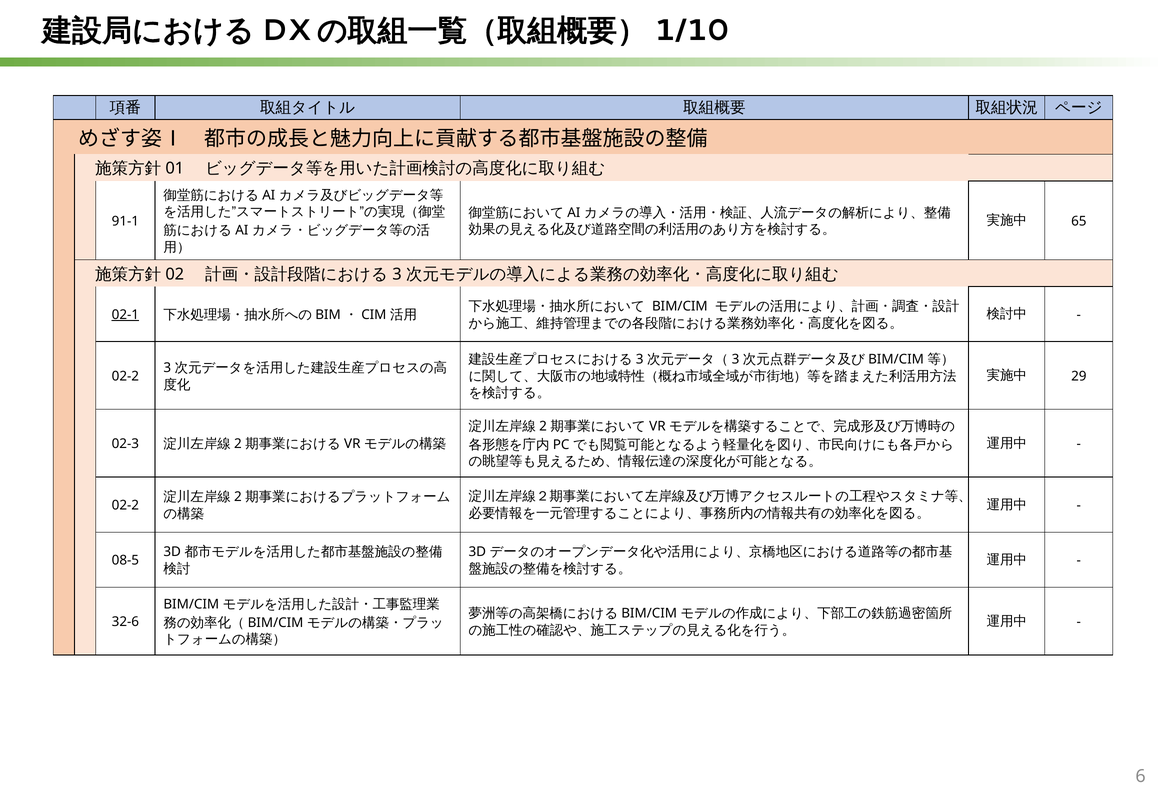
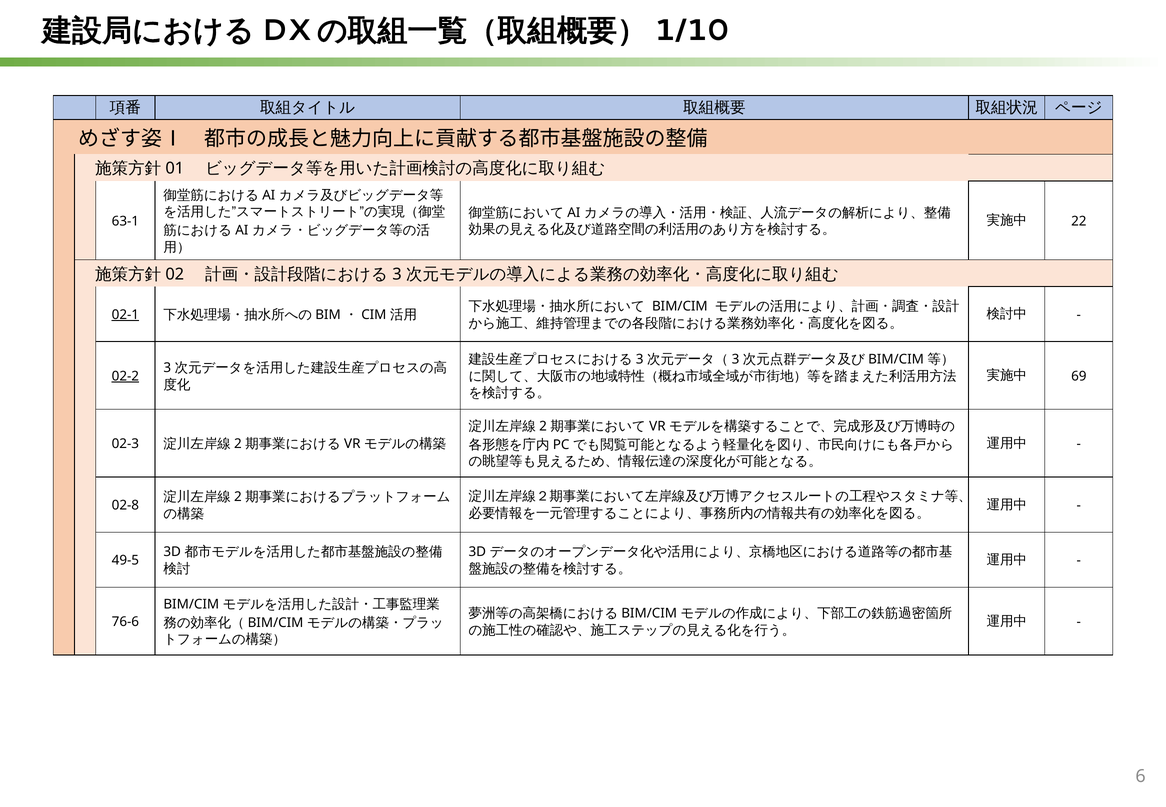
65: 65 -> 22 (1079, 221)
91-1: 91-1 -> 63-1 (125, 221)
29: 29 -> 69 (1079, 376)
02-2 underline: none -> present (125, 376)
02-2: 02-2 -> 02-8 (125, 506)
08-5: 08-5 -> 49-5 (125, 561)
32-6: 32-6 -> 76-6 (125, 622)
